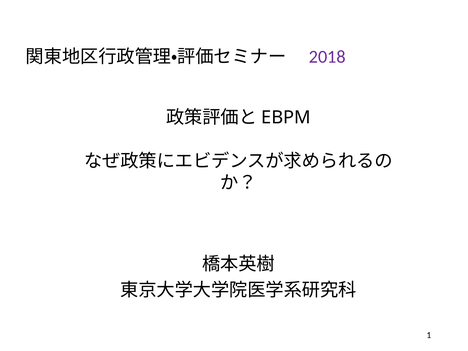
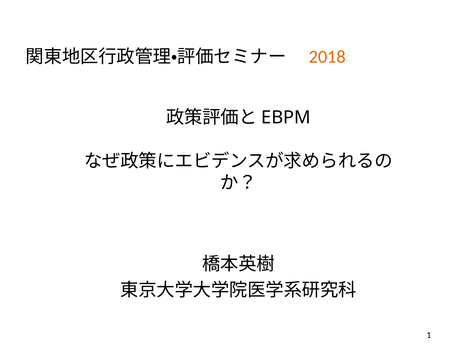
2018 colour: purple -> orange (327, 57)
